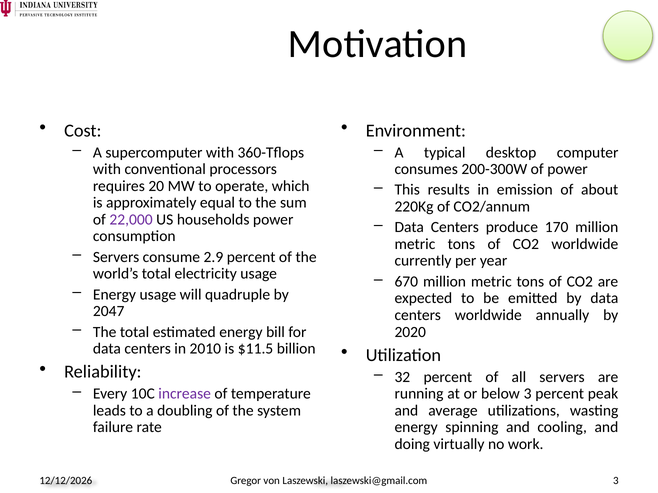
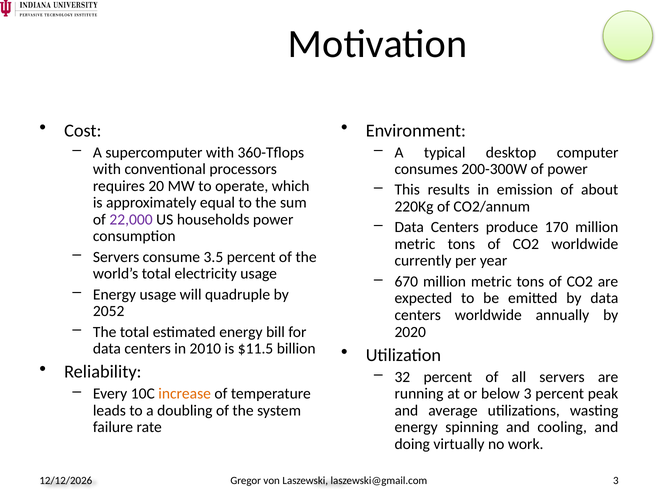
2.9: 2.9 -> 3.5 (213, 257)
2047: 2047 -> 2052 (109, 311)
increase colour: purple -> orange (185, 394)
